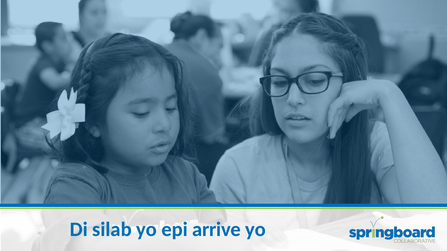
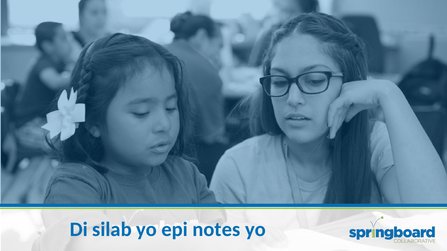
arrive: arrive -> notes (216, 230)
